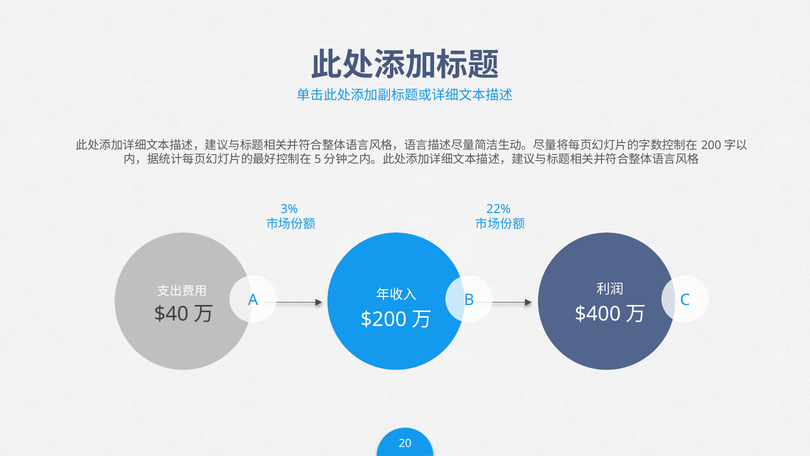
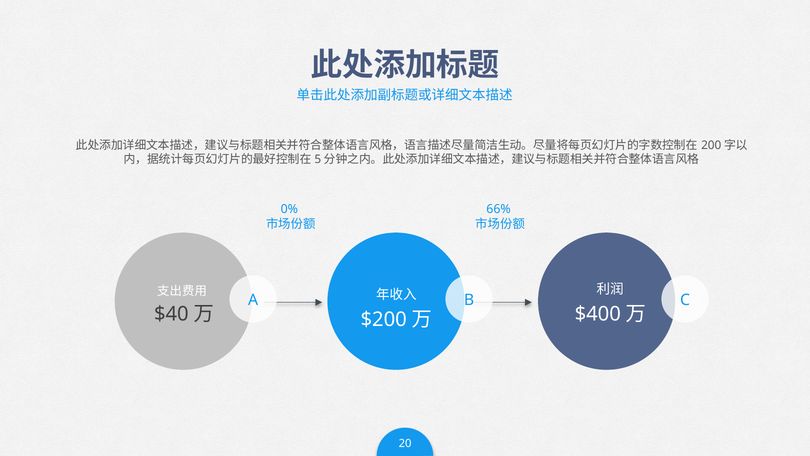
3%: 3% -> 0% (289, 209)
22%: 22% -> 66% (499, 209)
